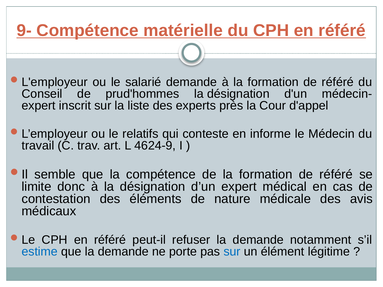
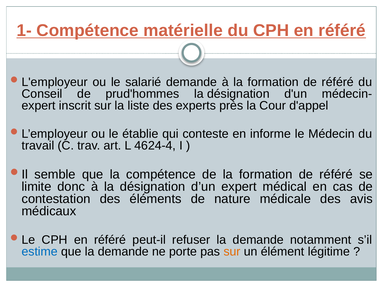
9-: 9- -> 1- (24, 30)
relatifs: relatifs -> établie (140, 134)
4624-9: 4624-9 -> 4624-4 (155, 146)
sur colour: blue -> orange (232, 252)
